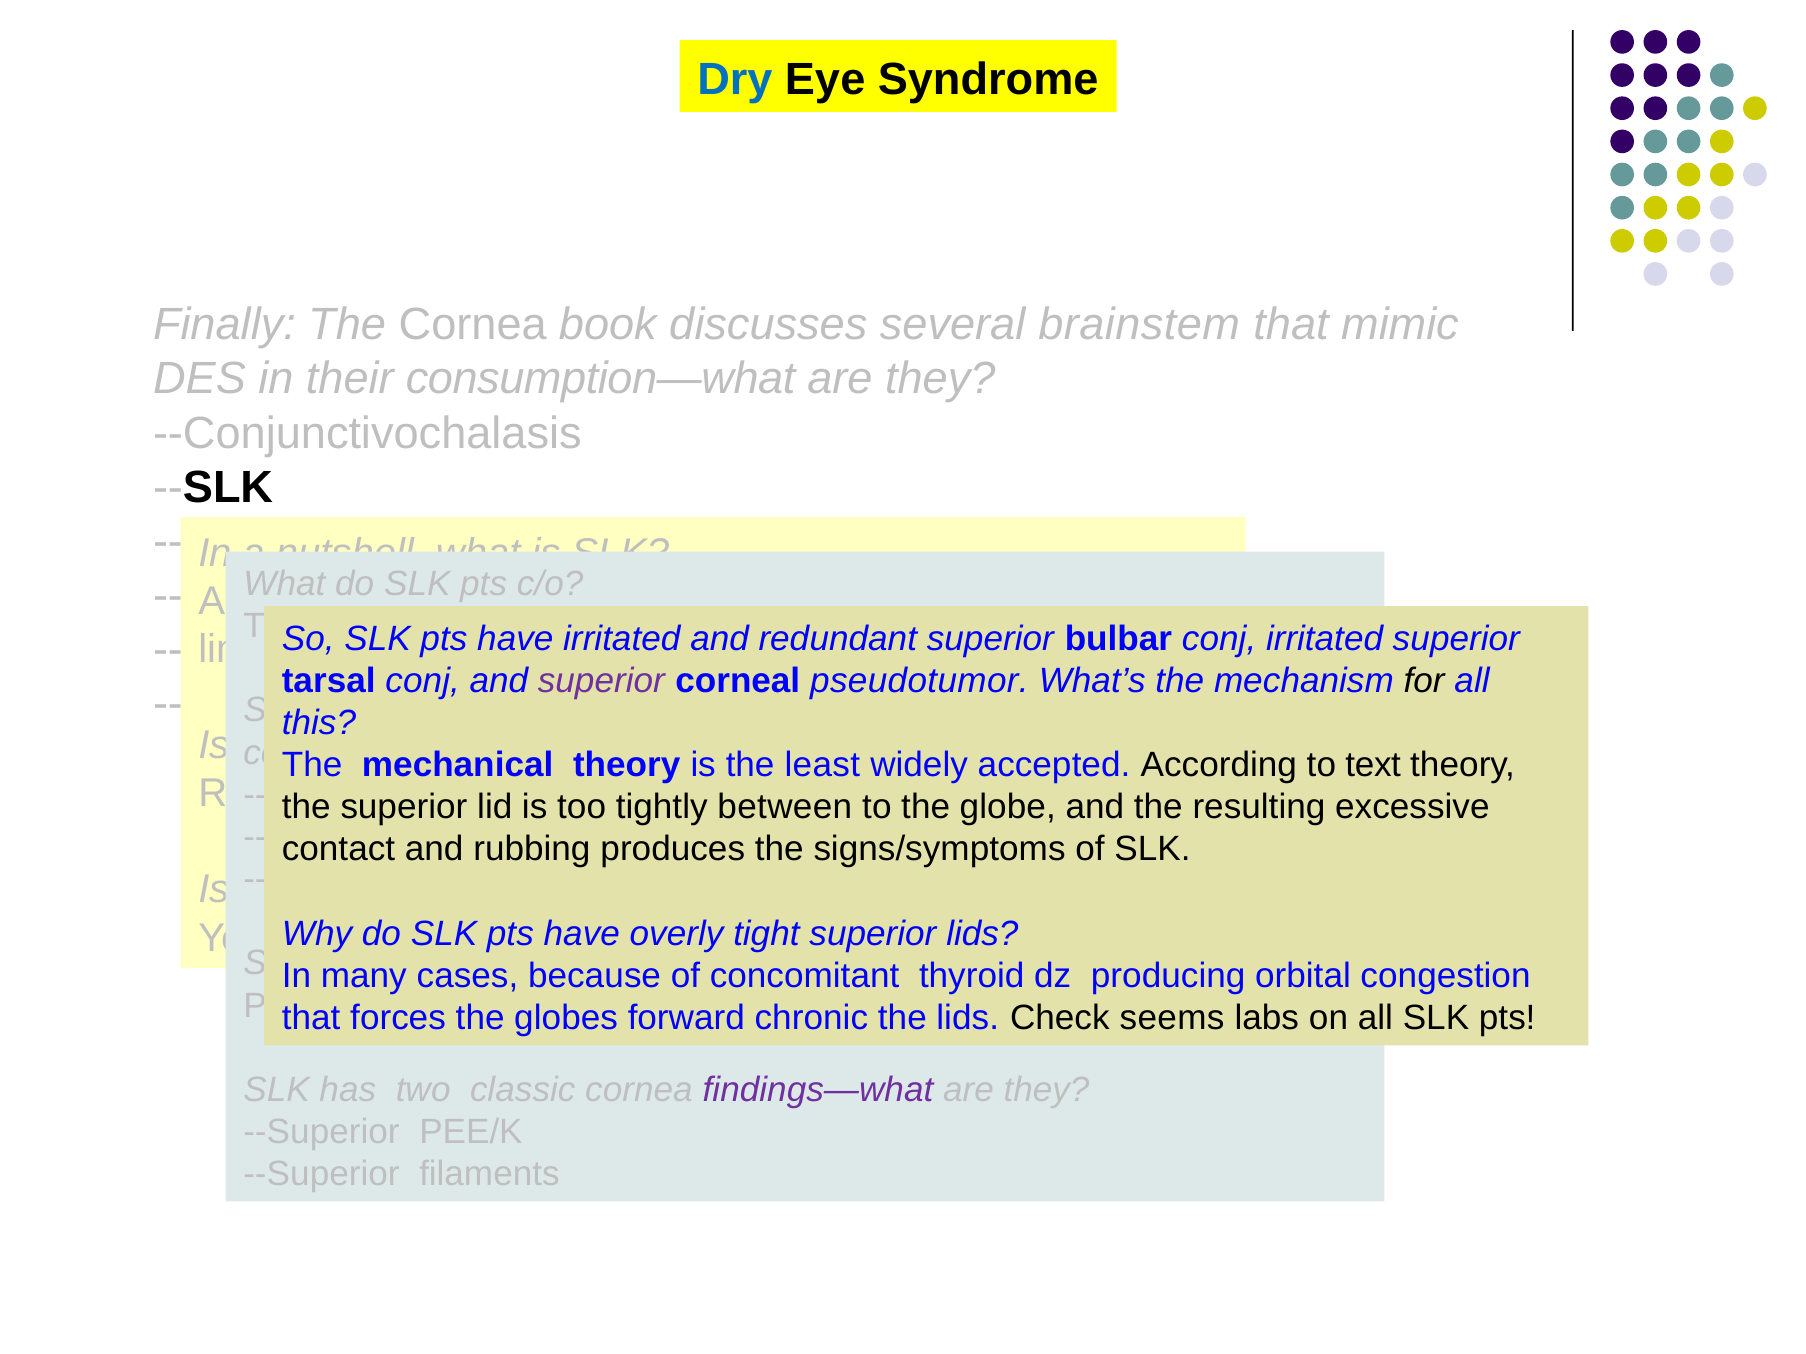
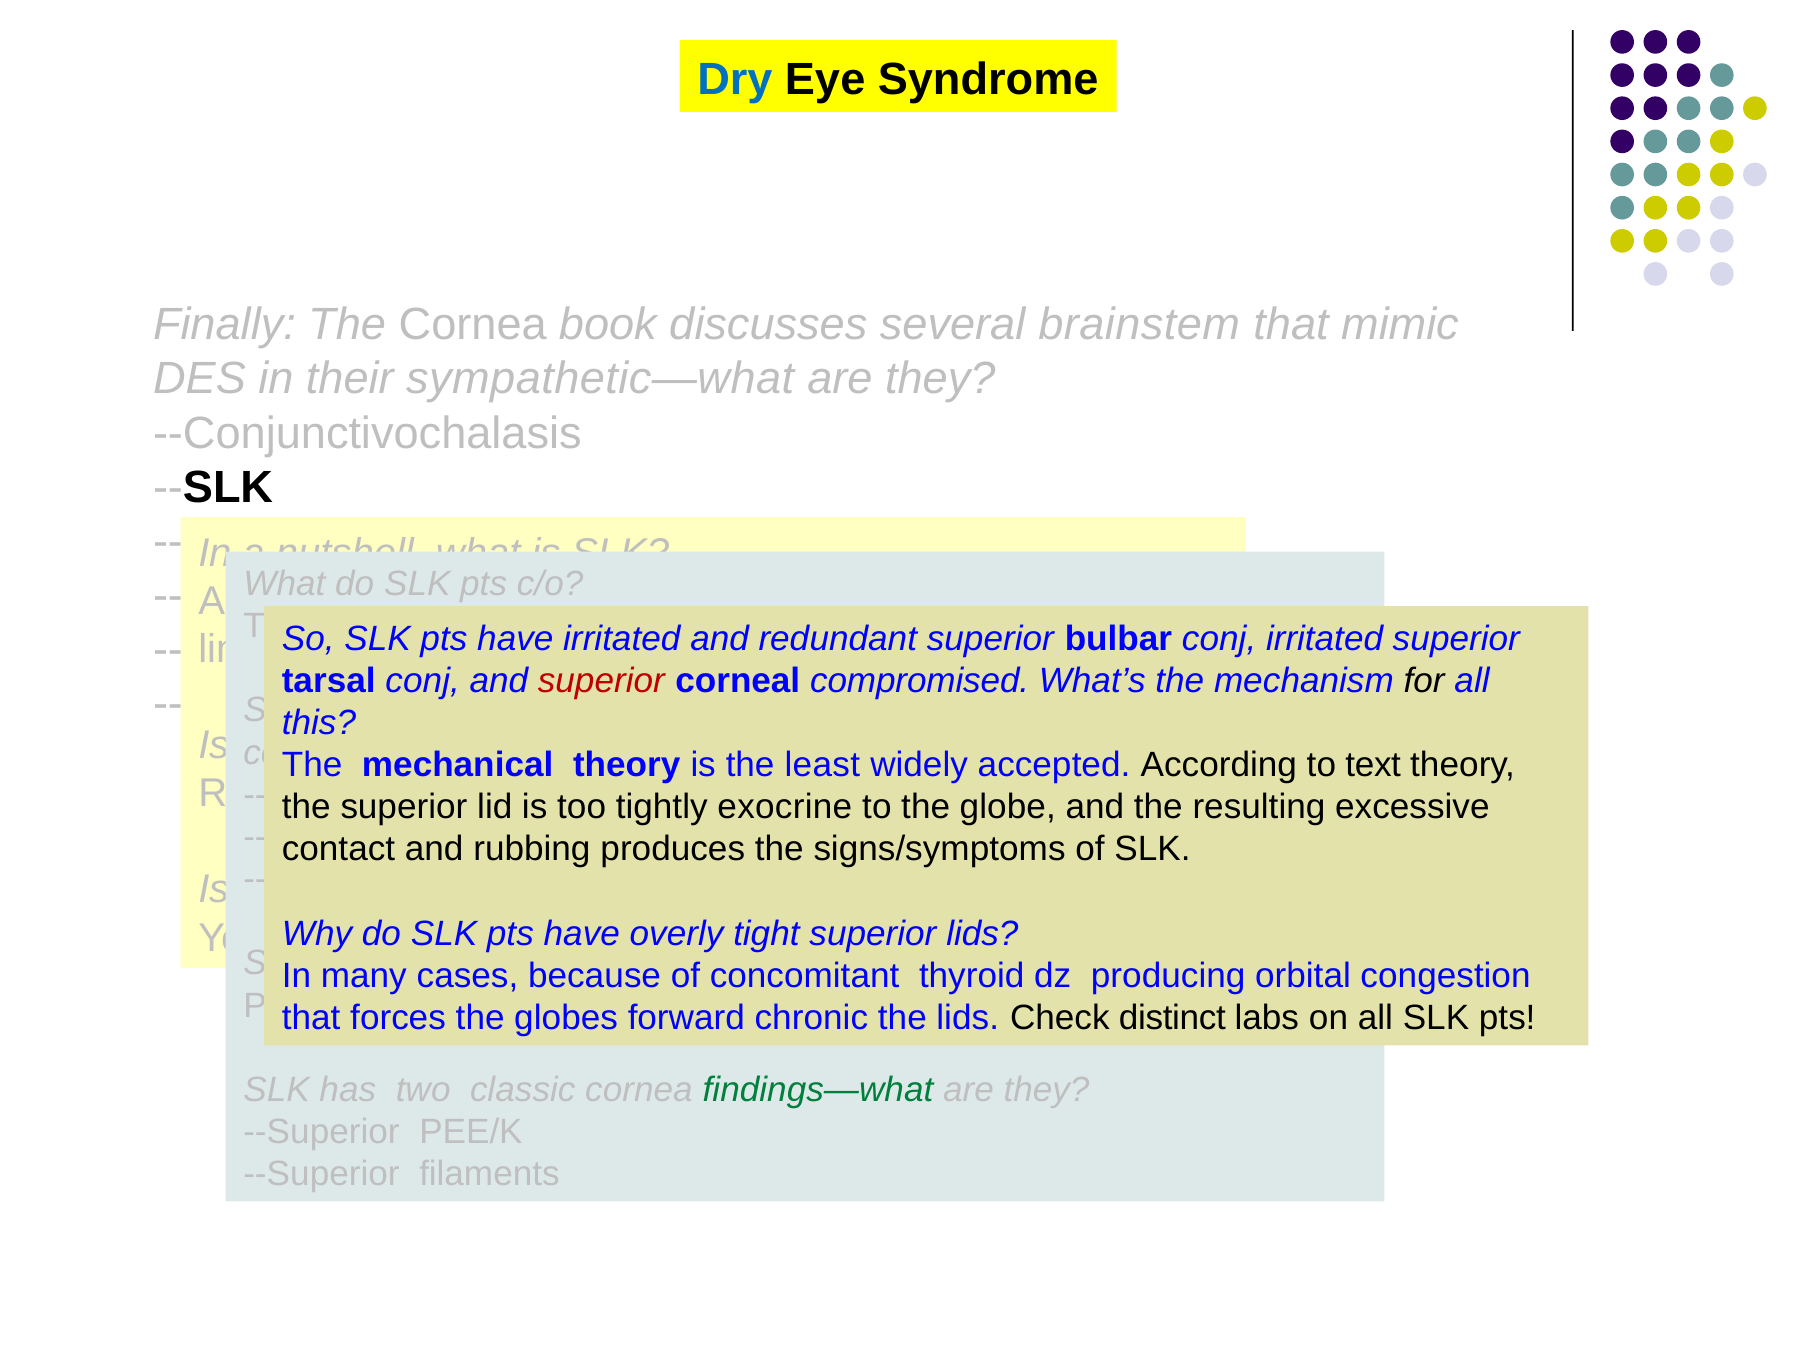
consumption—what: consumption—what -> sympathetic—what (600, 379)
superior colour: purple -> red (601, 681)
pseudotumor: pseudotumor -> compromised (920, 681)
between: between -> exocrine (785, 807)
seems: seems -> distinct (1172, 1018)
findings—what colour: purple -> green (818, 1090)
